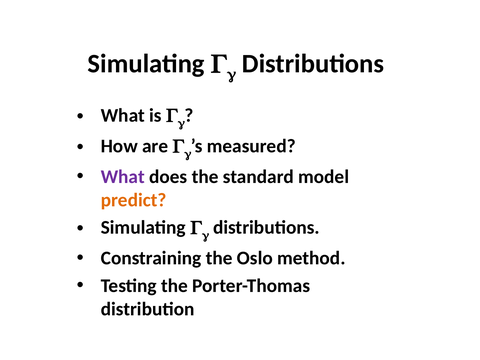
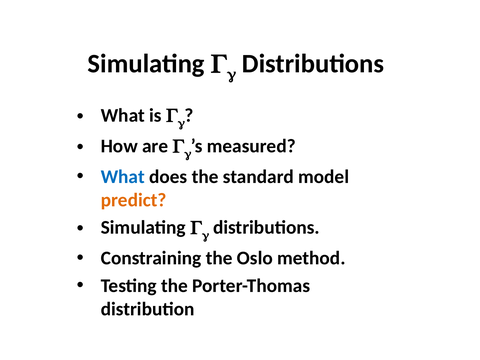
What colour: purple -> blue (123, 177)
